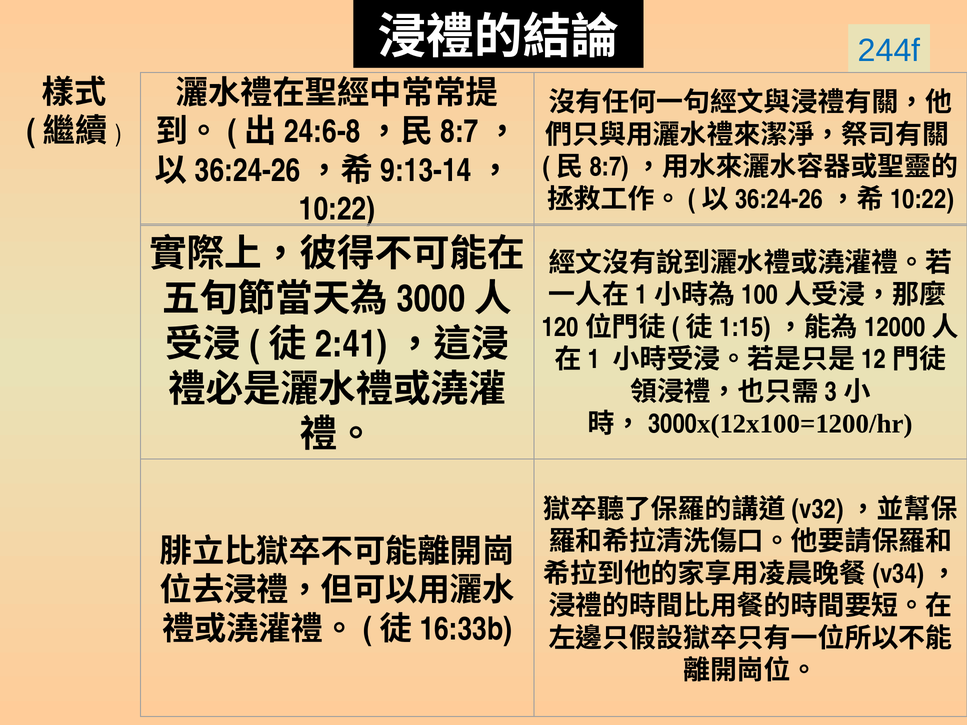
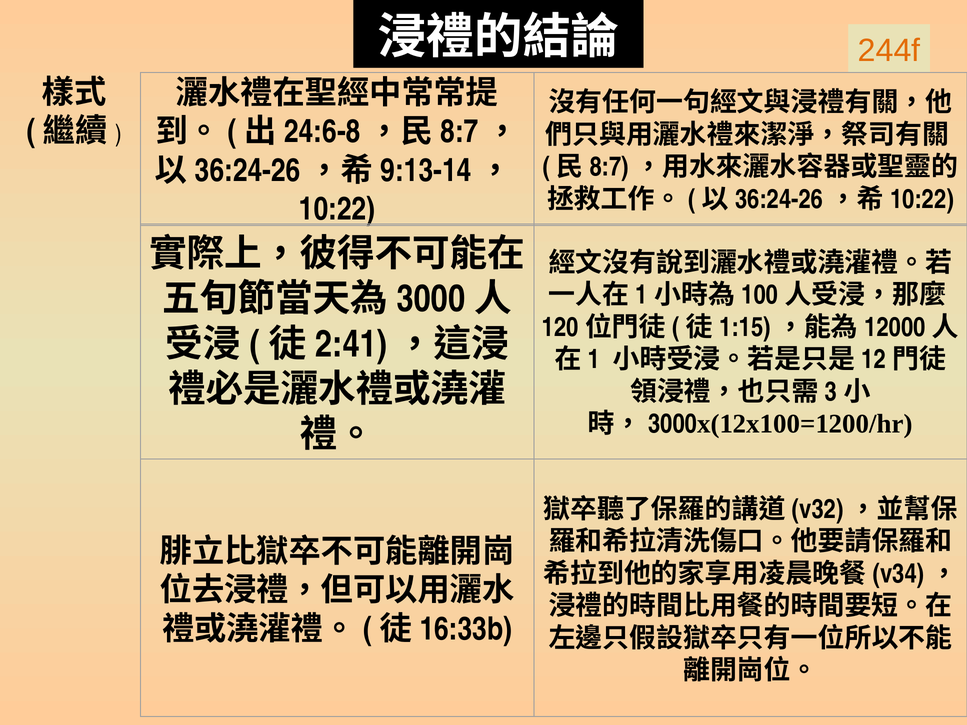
244f colour: blue -> orange (889, 51)
